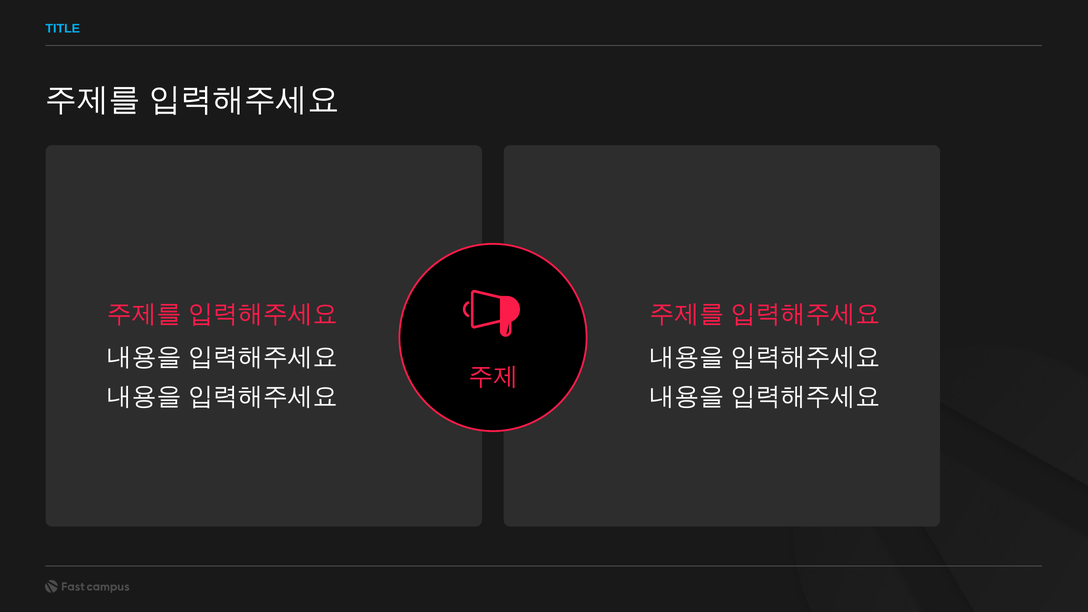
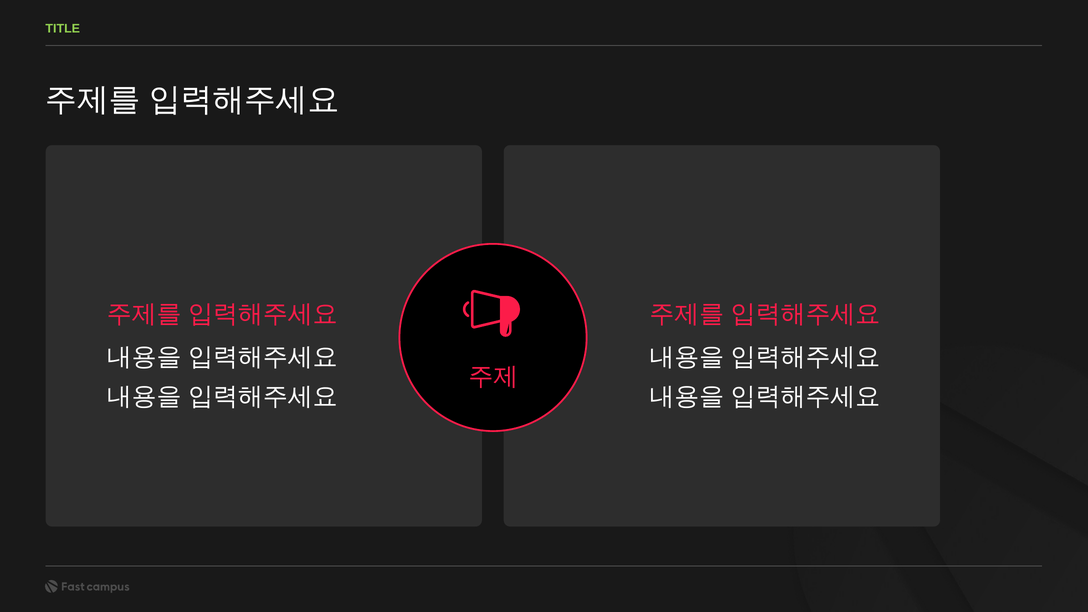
TITLE colour: light blue -> light green (63, 29)
